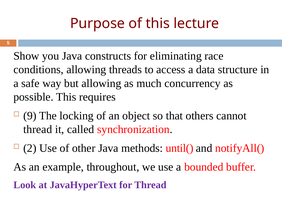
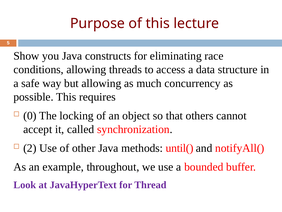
9: 9 -> 0 (30, 115)
thread: thread -> accept (38, 129)
